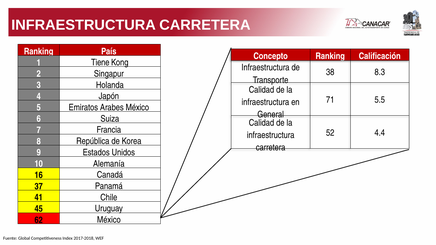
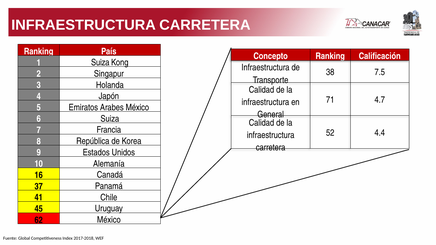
Tiene: Tiene -> Suiza (100, 63)
8.3: 8.3 -> 7.5 (380, 72)
5.5: 5.5 -> 4.7 (380, 100)
